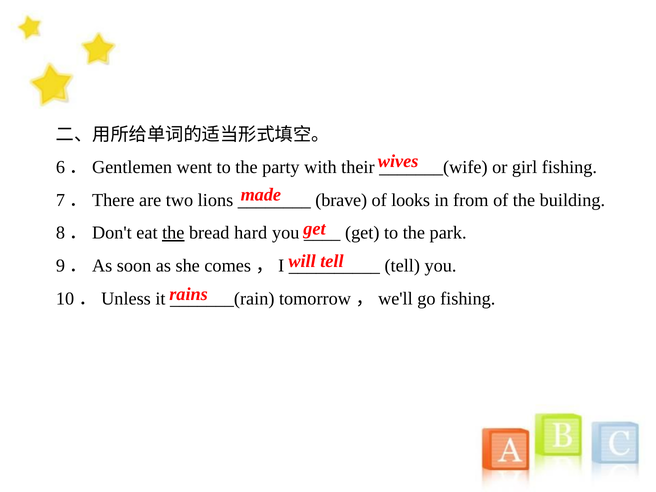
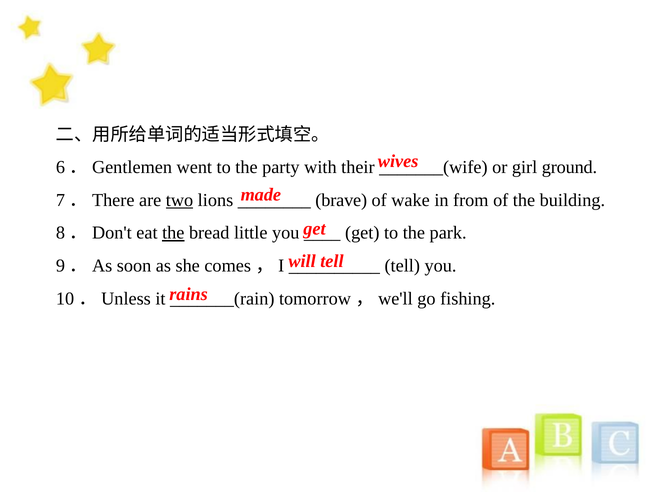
girl fishing: fishing -> ground (569, 167)
two underline: none -> present (180, 200)
looks: looks -> wake (411, 200)
hard: hard -> little (251, 233)
